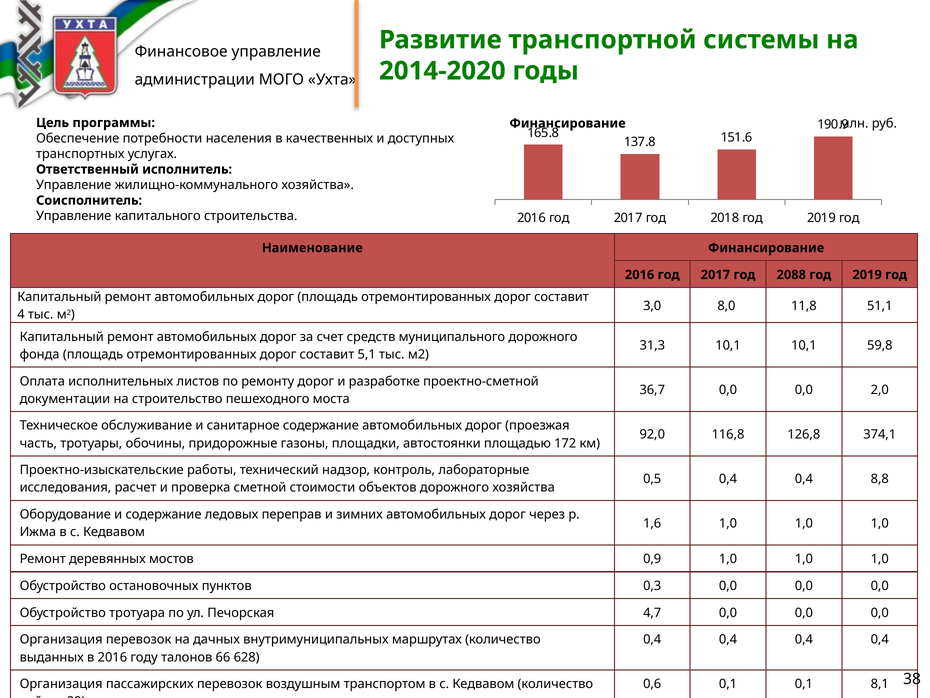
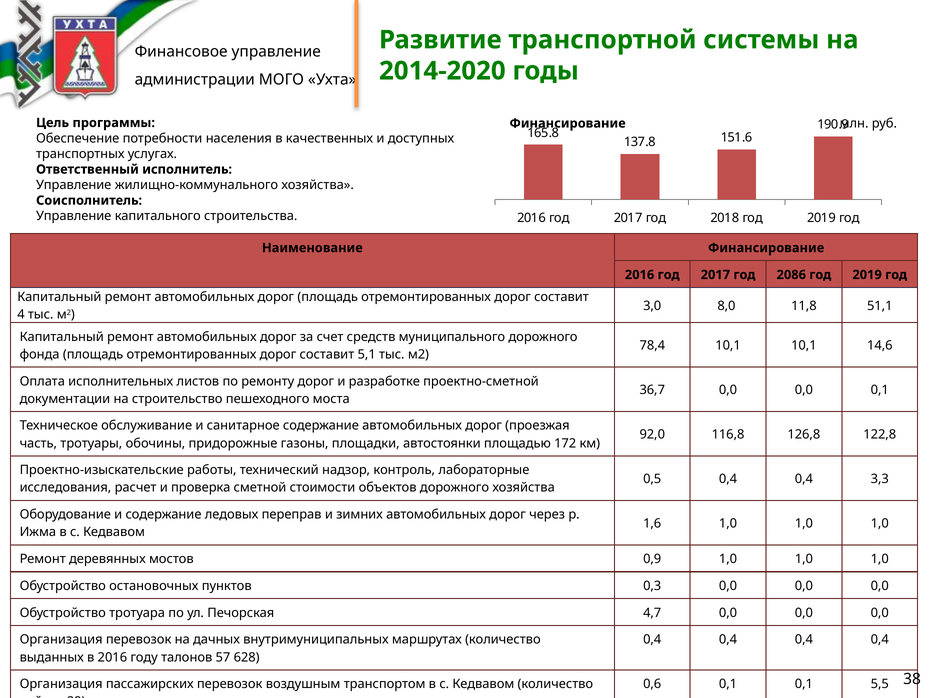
2088: 2088 -> 2086 (791, 275)
31,3: 31,3 -> 78,4 (652, 345)
59,8: 59,8 -> 14,6 (880, 345)
0,0 2,0: 2,0 -> 0,1 (880, 390)
374,1: 374,1 -> 122,8 (880, 434)
8,8: 8,8 -> 3,3 (880, 479)
66: 66 -> 57 (223, 657)
8,1: 8,1 -> 5,5 (880, 684)
